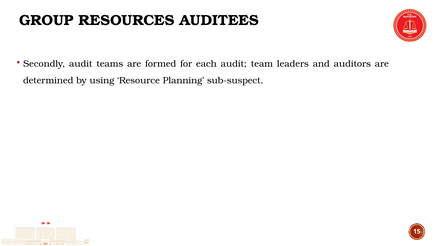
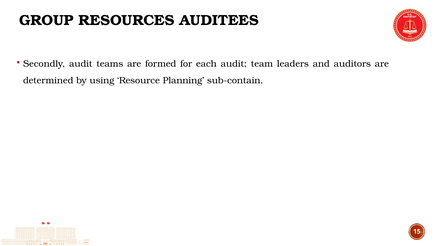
sub-suspect: sub-suspect -> sub-contain (235, 80)
